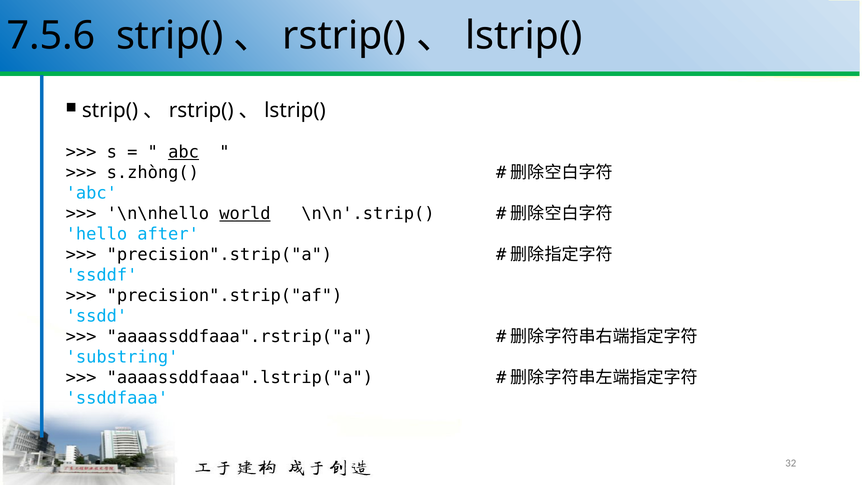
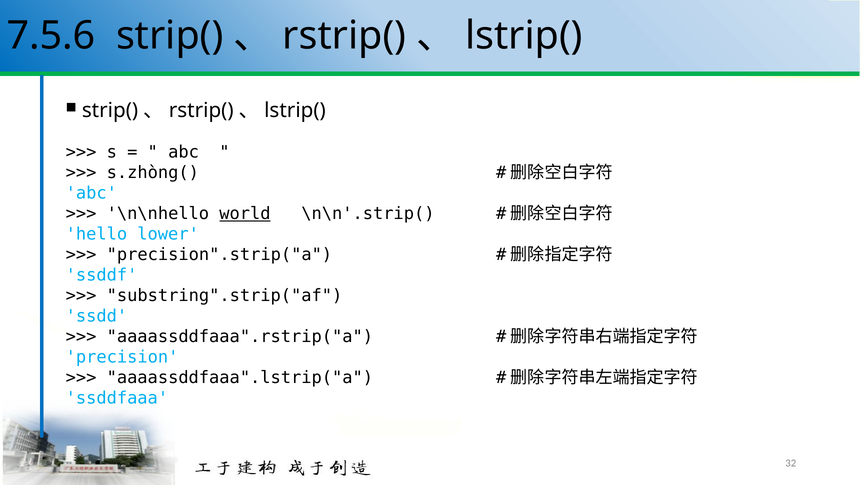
abc underline: present -> none (184, 152)
after: after -> lower (168, 234)
precision".strip("af: precision".strip("af -> substring".strip("af (225, 296)
substring: substring -> precision (122, 357)
